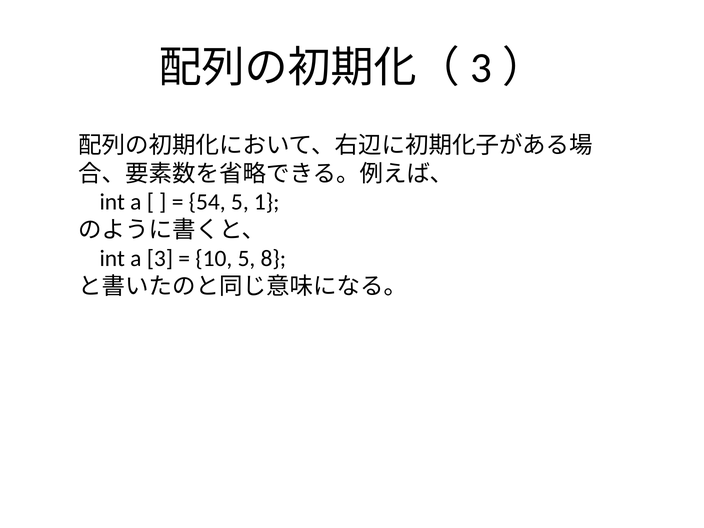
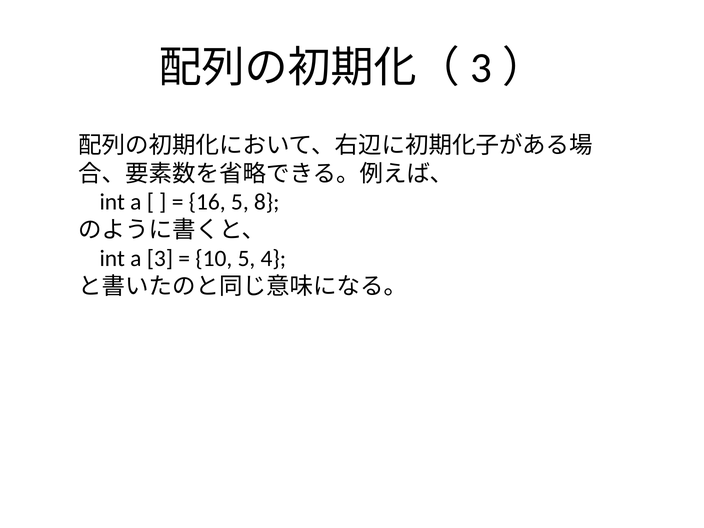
54: 54 -> 16 (207, 202)
1: 1 -> 8 (267, 202)
8: 8 -> 4 (273, 258)
